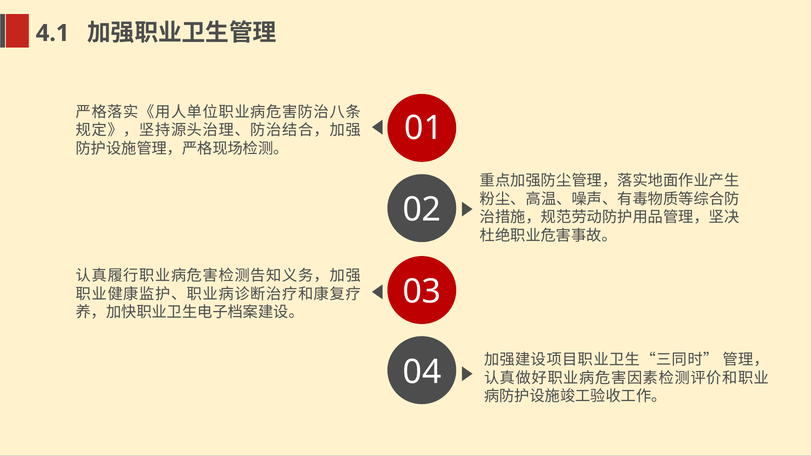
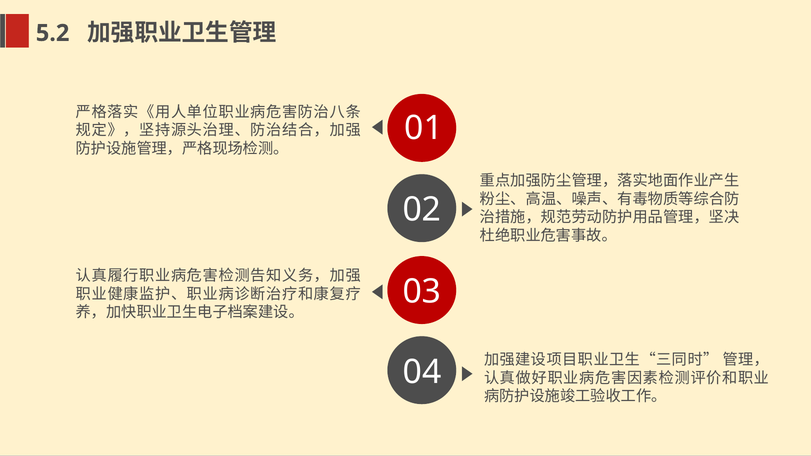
4.1: 4.1 -> 5.2 (53, 33)
